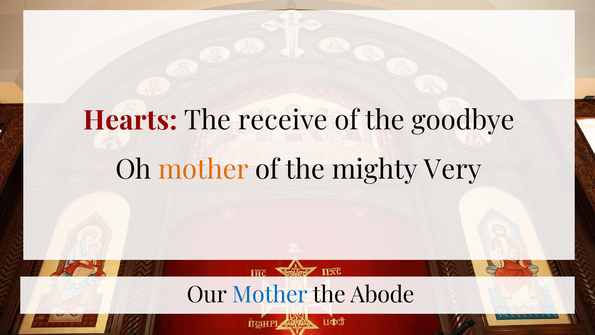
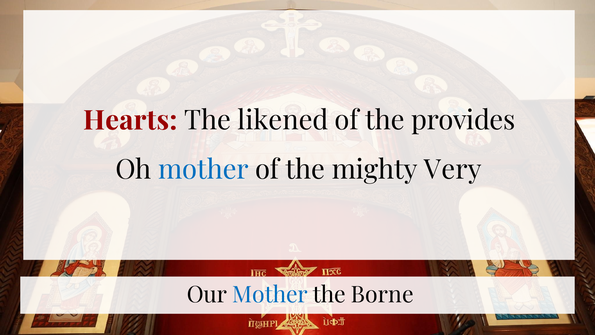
receive: receive -> likened (283, 120)
goodbye: goodbye -> provides (463, 120)
mother colour: orange -> blue (203, 170)
Abode: Abode -> Borne (382, 295)
